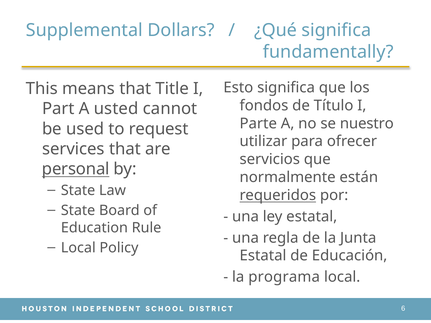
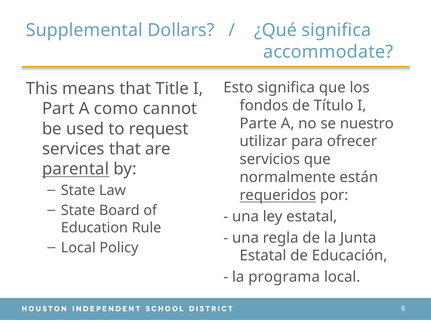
fundamentally: fundamentally -> accommodate (328, 52)
usted: usted -> como (116, 109)
personal: personal -> parental (76, 169)
